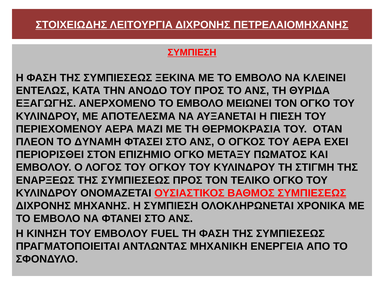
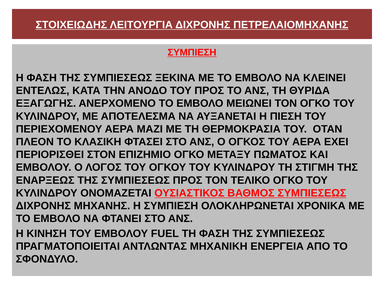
ΔΥΝΑΜΗ: ΔΥΝΑΜΗ -> ΚΛΑΣΙΚΗ (98, 142)
